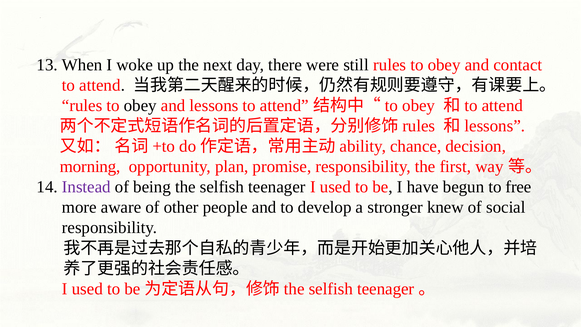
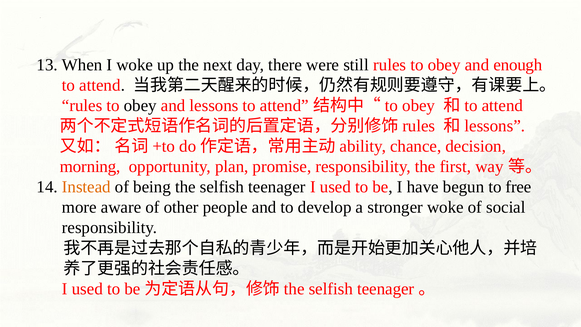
contact: contact -> enough (518, 65)
Instead colour: purple -> orange (86, 187)
stronger knew: knew -> woke (445, 207)
